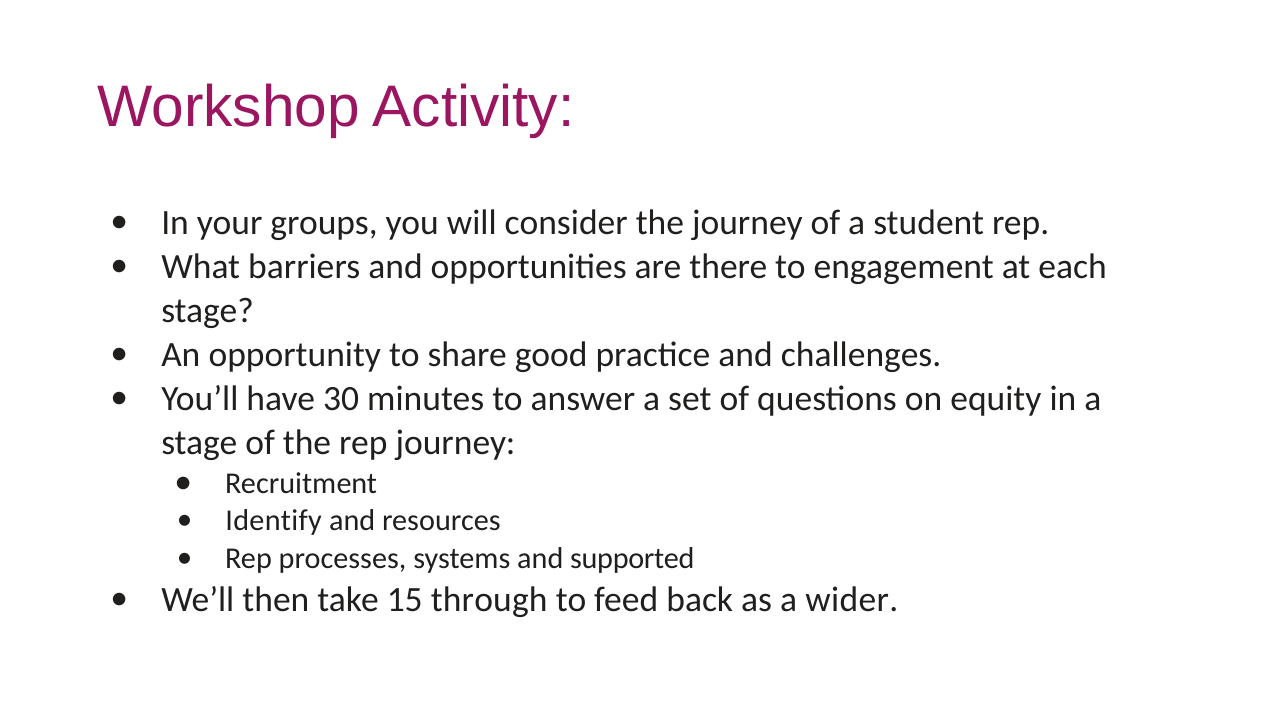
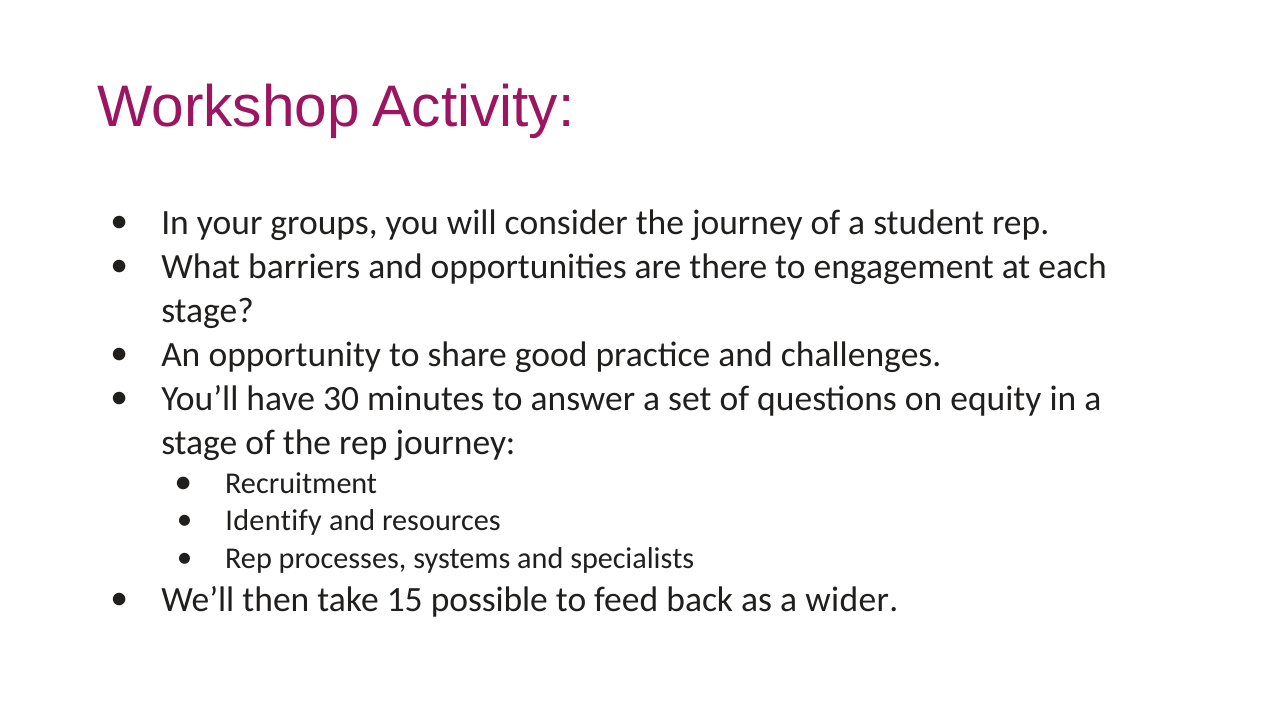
supported: supported -> specialists (632, 558)
through: through -> possible (489, 600)
